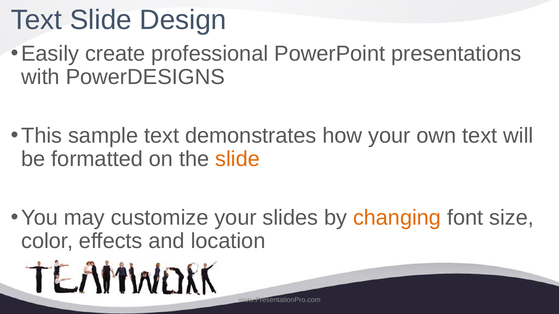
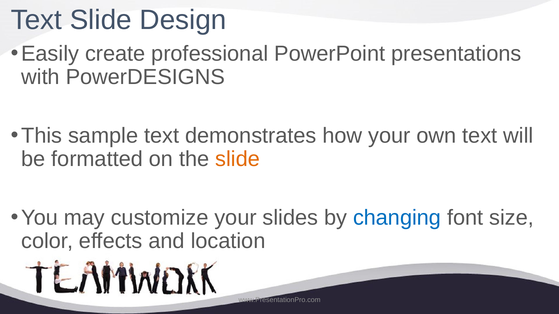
changing colour: orange -> blue (397, 218)
